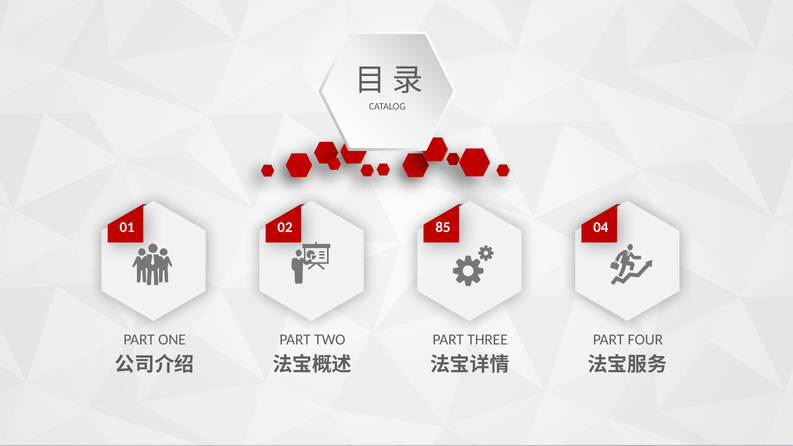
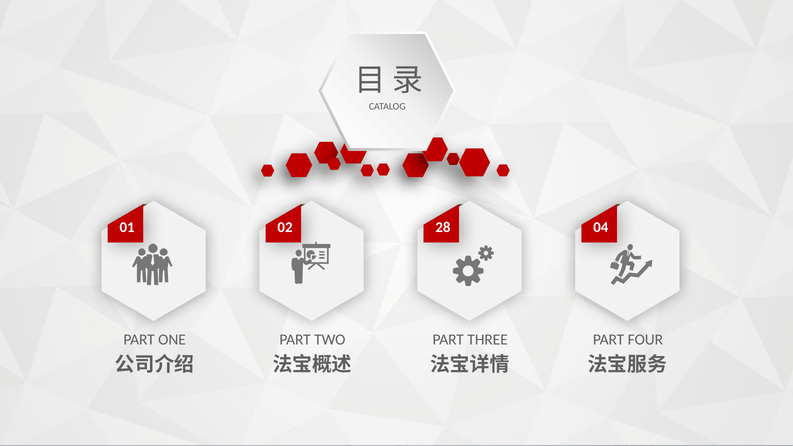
85: 85 -> 28 (443, 227)
